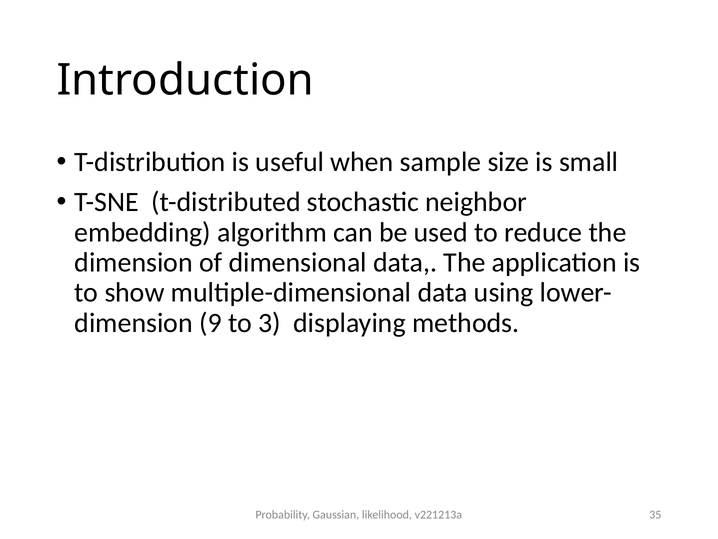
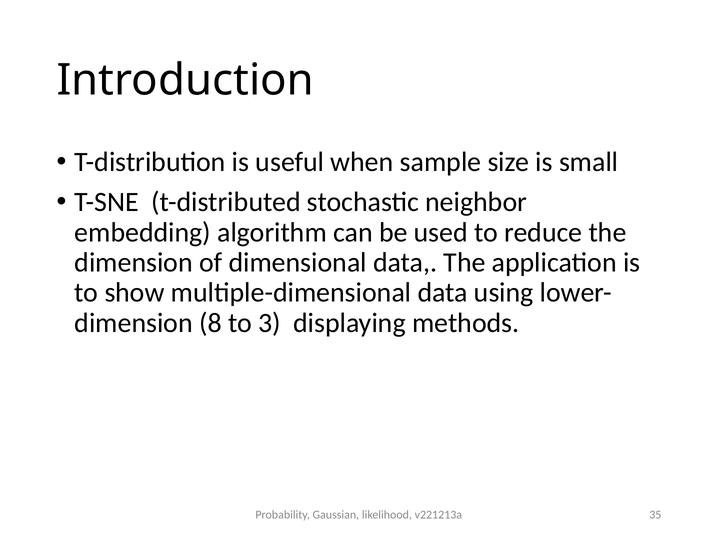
9: 9 -> 8 (210, 323)
